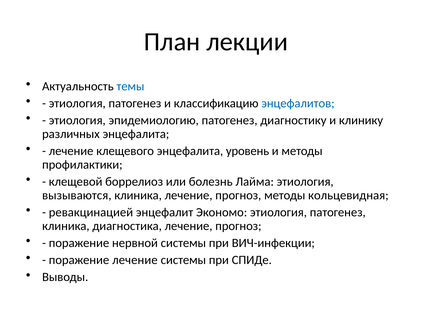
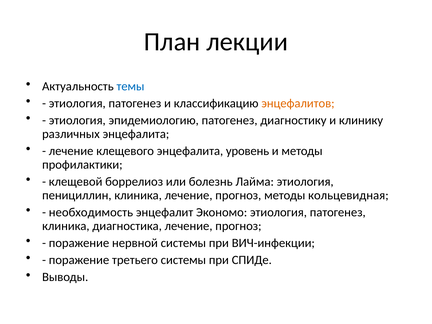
энцефалитов colour: blue -> orange (298, 103)
вызываются: вызываются -> пенициллин (77, 195)
ревакцинацией: ревакцинацией -> необходимость (91, 212)
поражение лечение: лечение -> третьего (135, 260)
